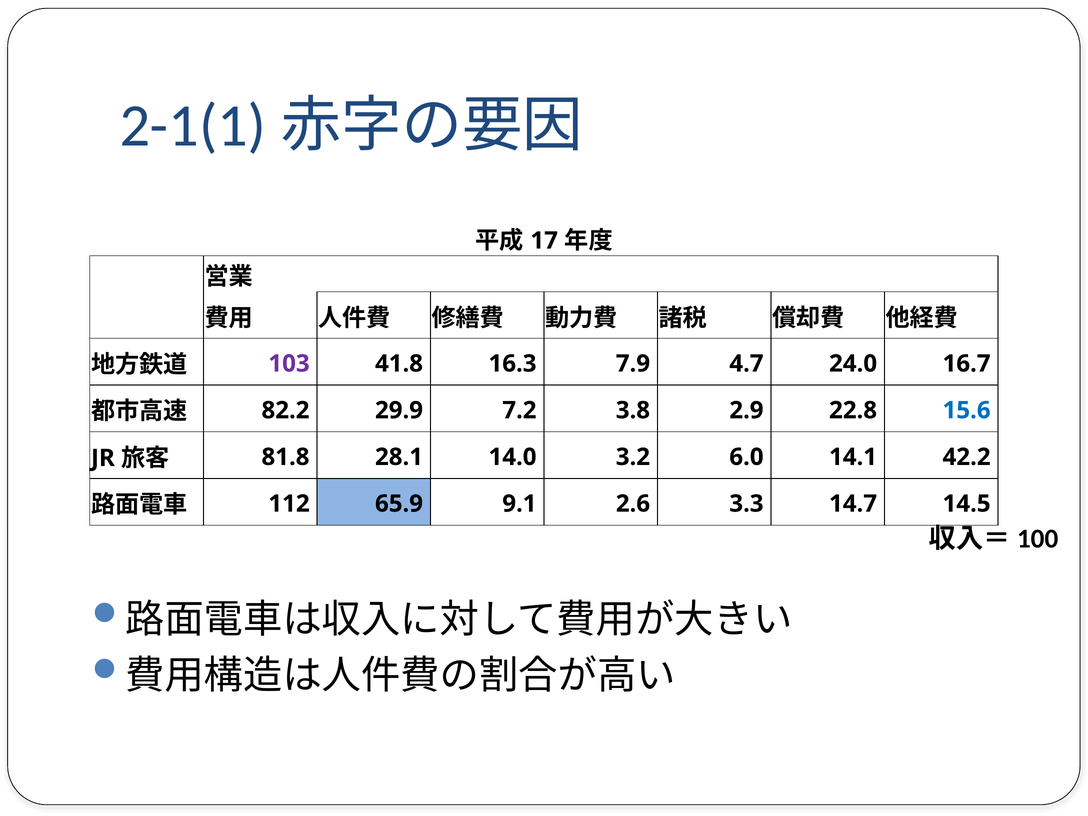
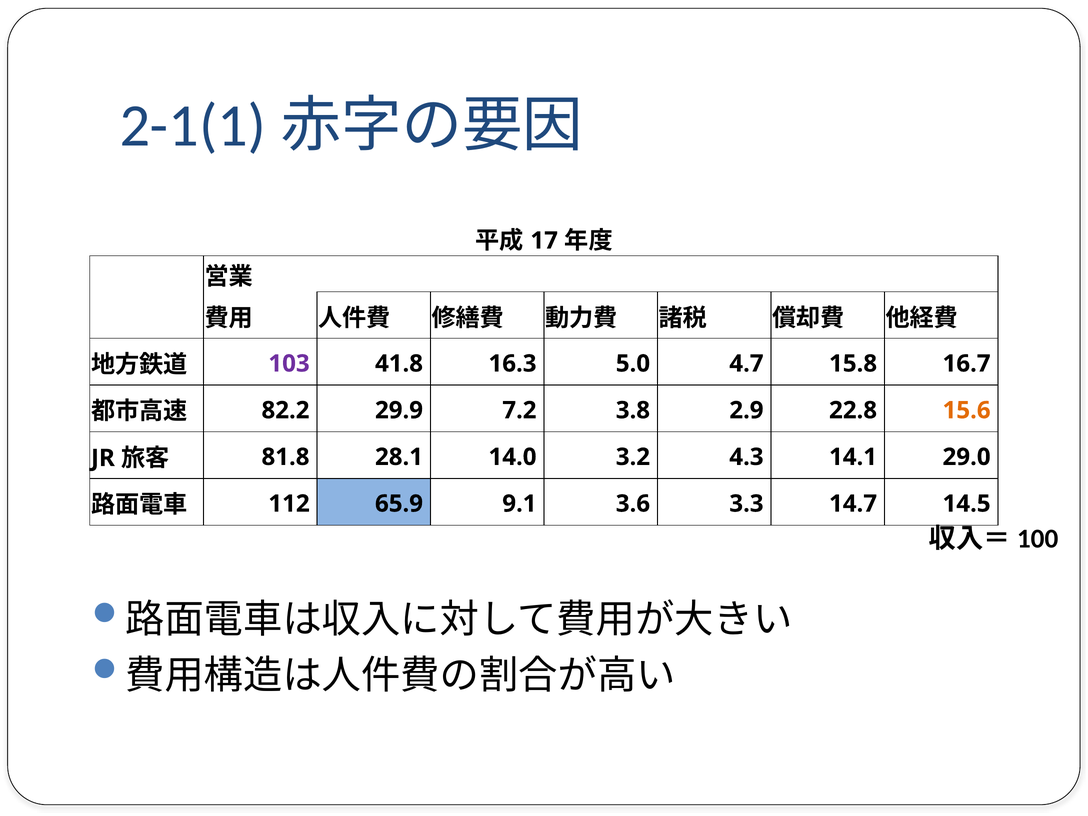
7.9: 7.9 -> 5.0 (633, 364)
24.0: 24.0 -> 15.8 (853, 364)
15.6 colour: blue -> orange (967, 410)
6.0: 6.0 -> 4.3 (746, 457)
42.2: 42.2 -> 29.0 (967, 457)
2.6: 2.6 -> 3.6 (633, 504)
